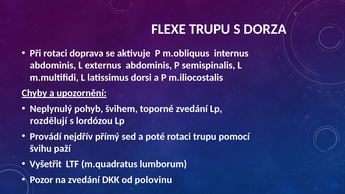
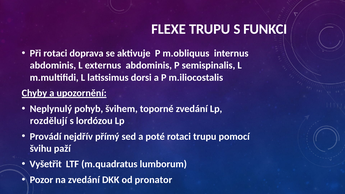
DORZA: DORZA -> FUNKCI (265, 29)
polovinu: polovinu -> pronator (153, 180)
